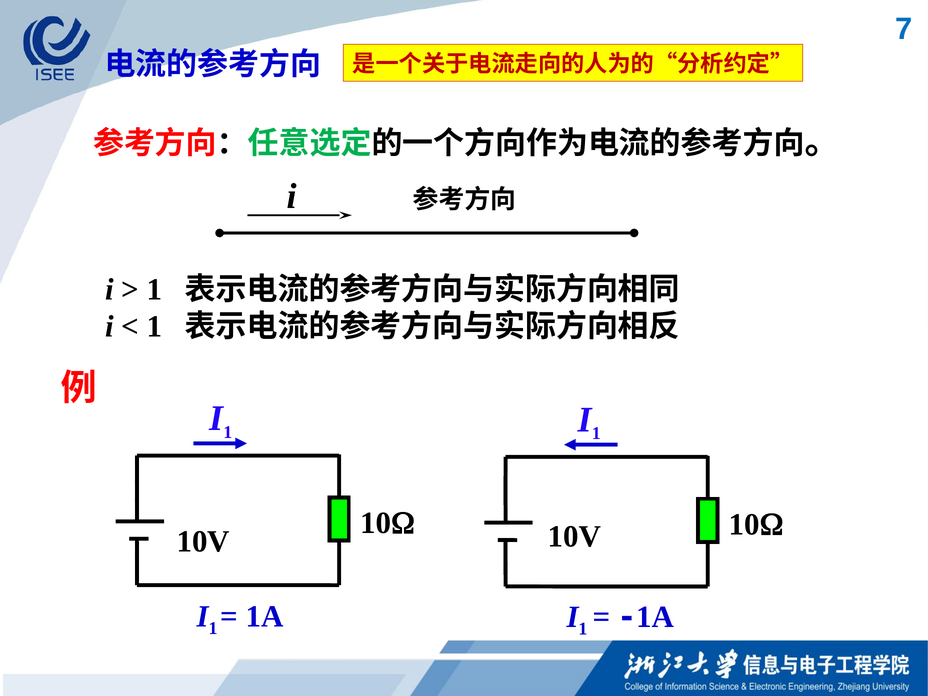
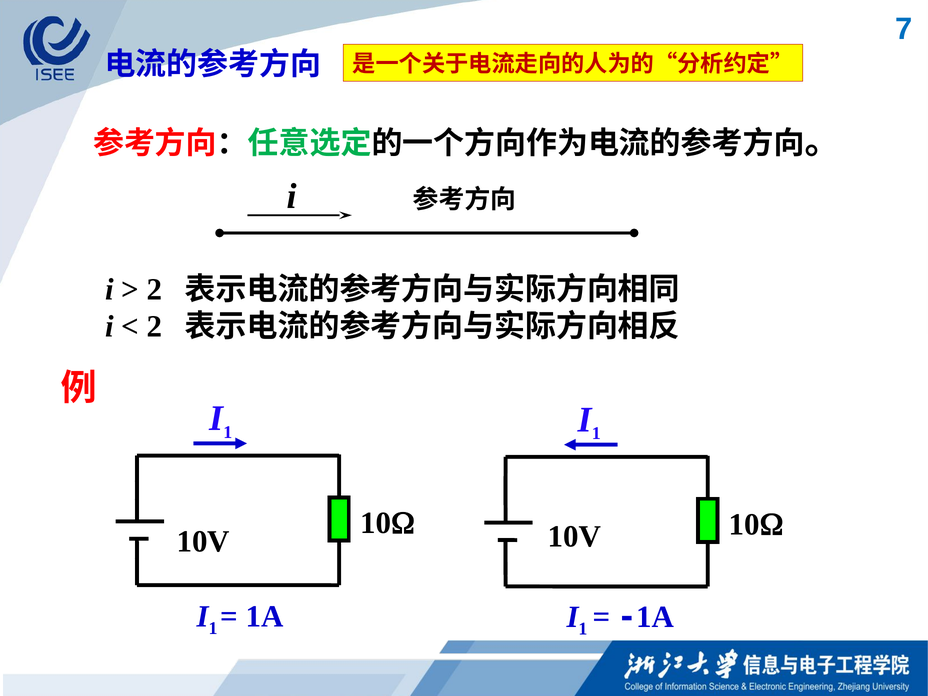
1: 1 -> 2 (154, 289)
1: 1 -> 2 (154, 326)
